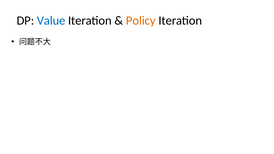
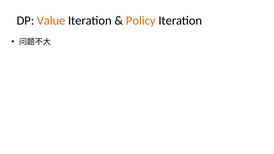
Value colour: blue -> orange (51, 21)
